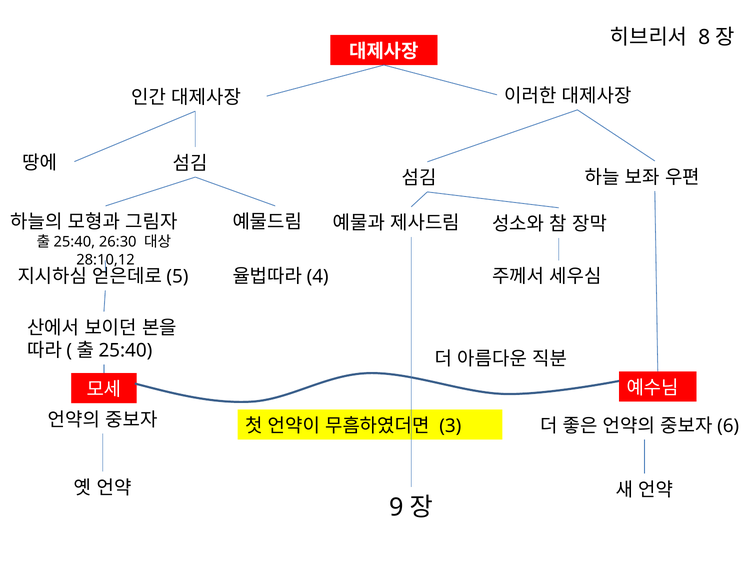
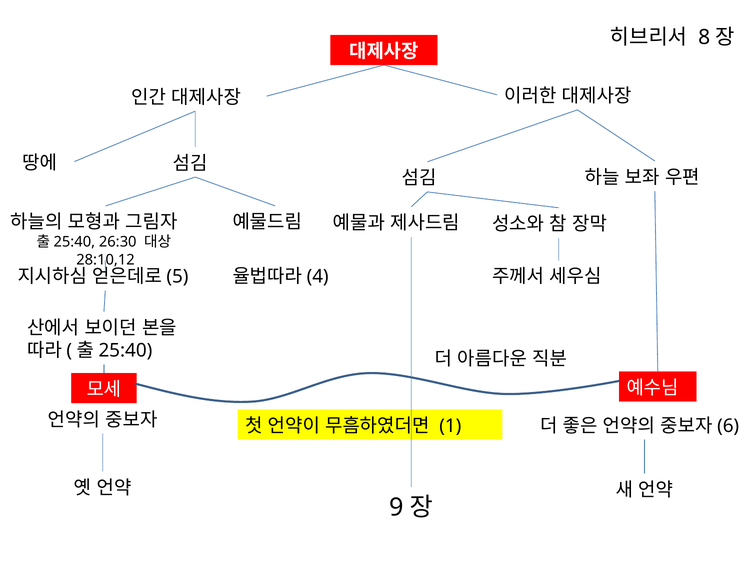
3: 3 -> 1 (450, 426)
